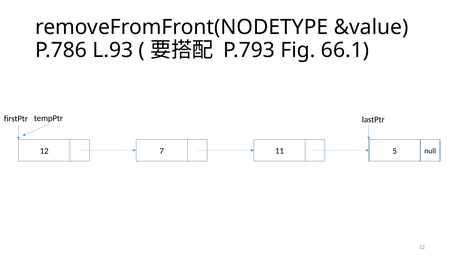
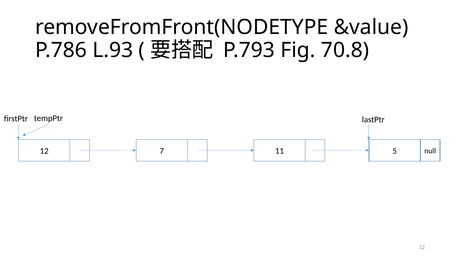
66.1: 66.1 -> 70.8 (345, 50)
